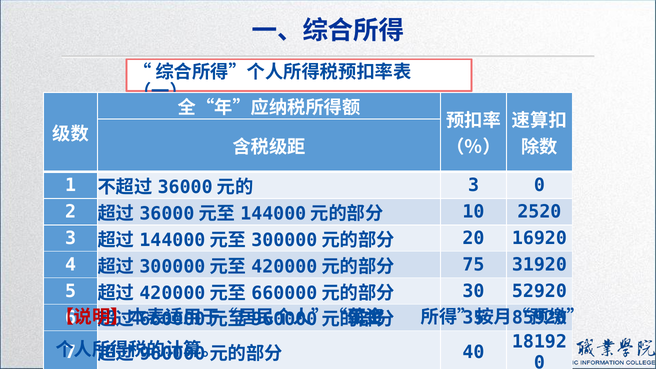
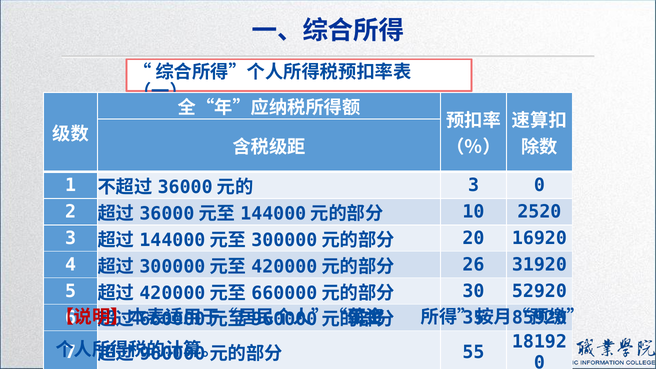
75: 75 -> 26 (473, 265)
40: 40 -> 55 (473, 352)
